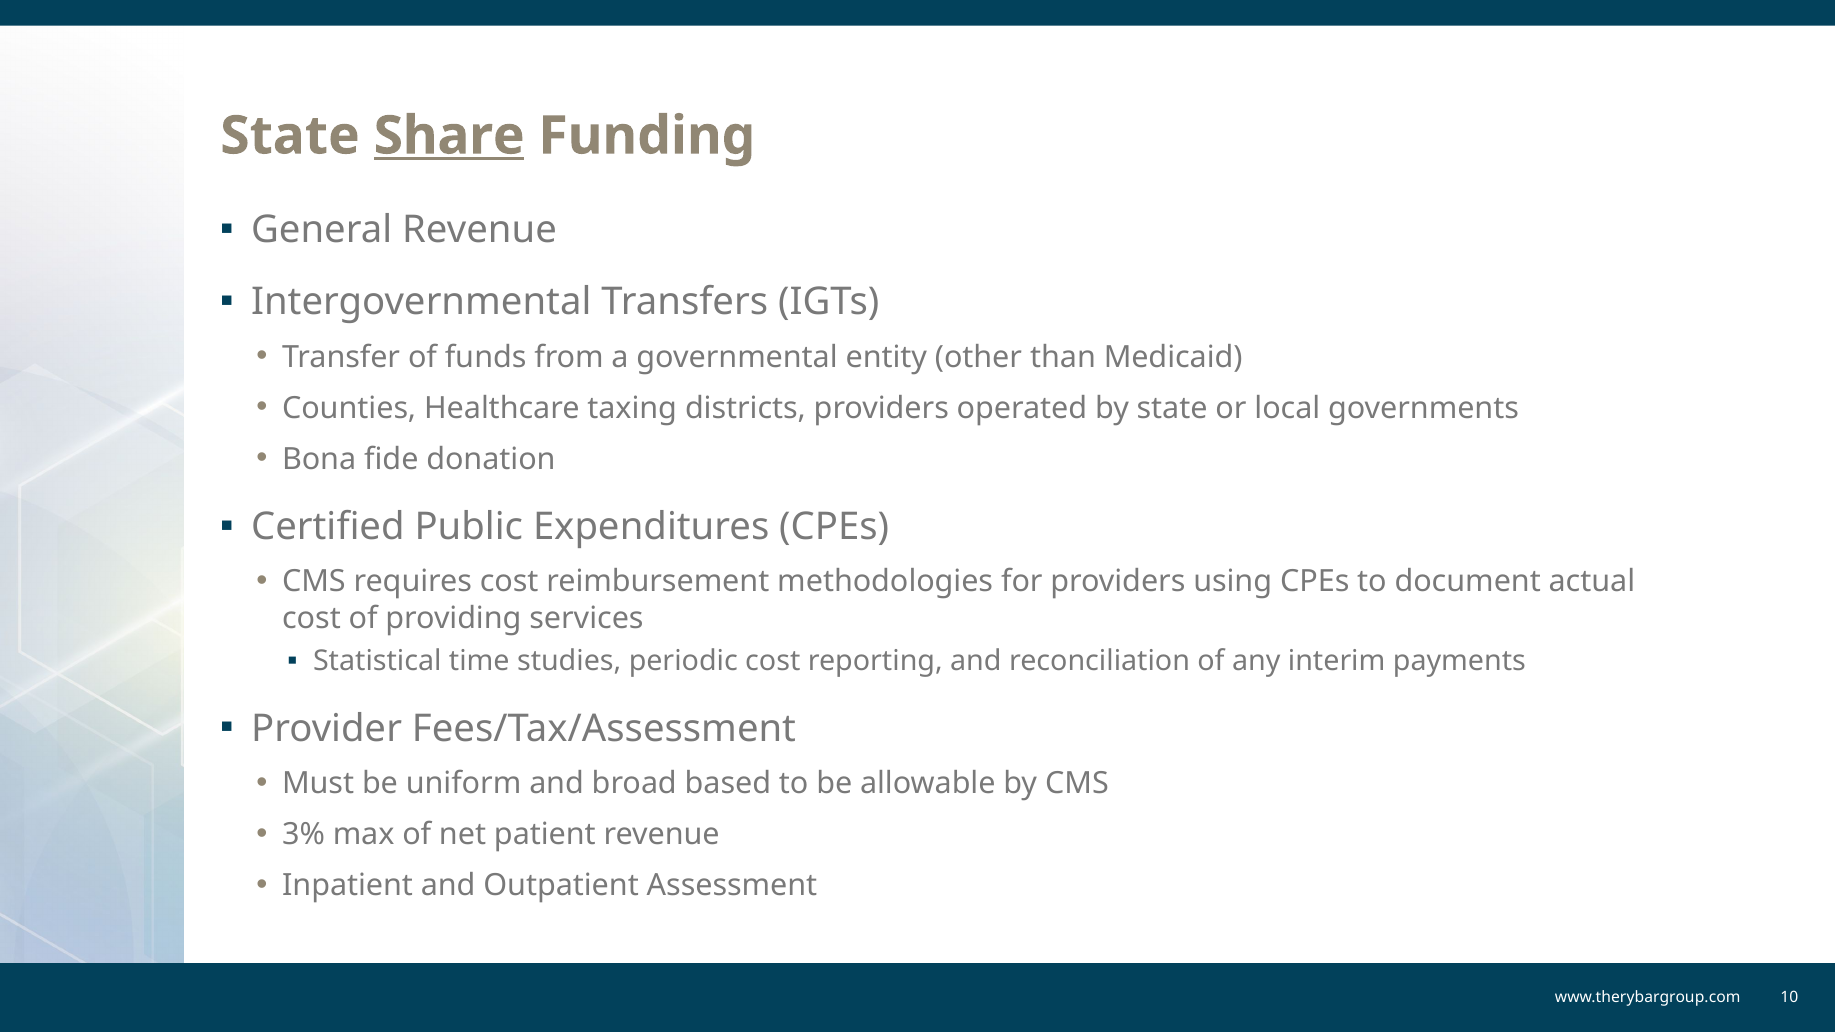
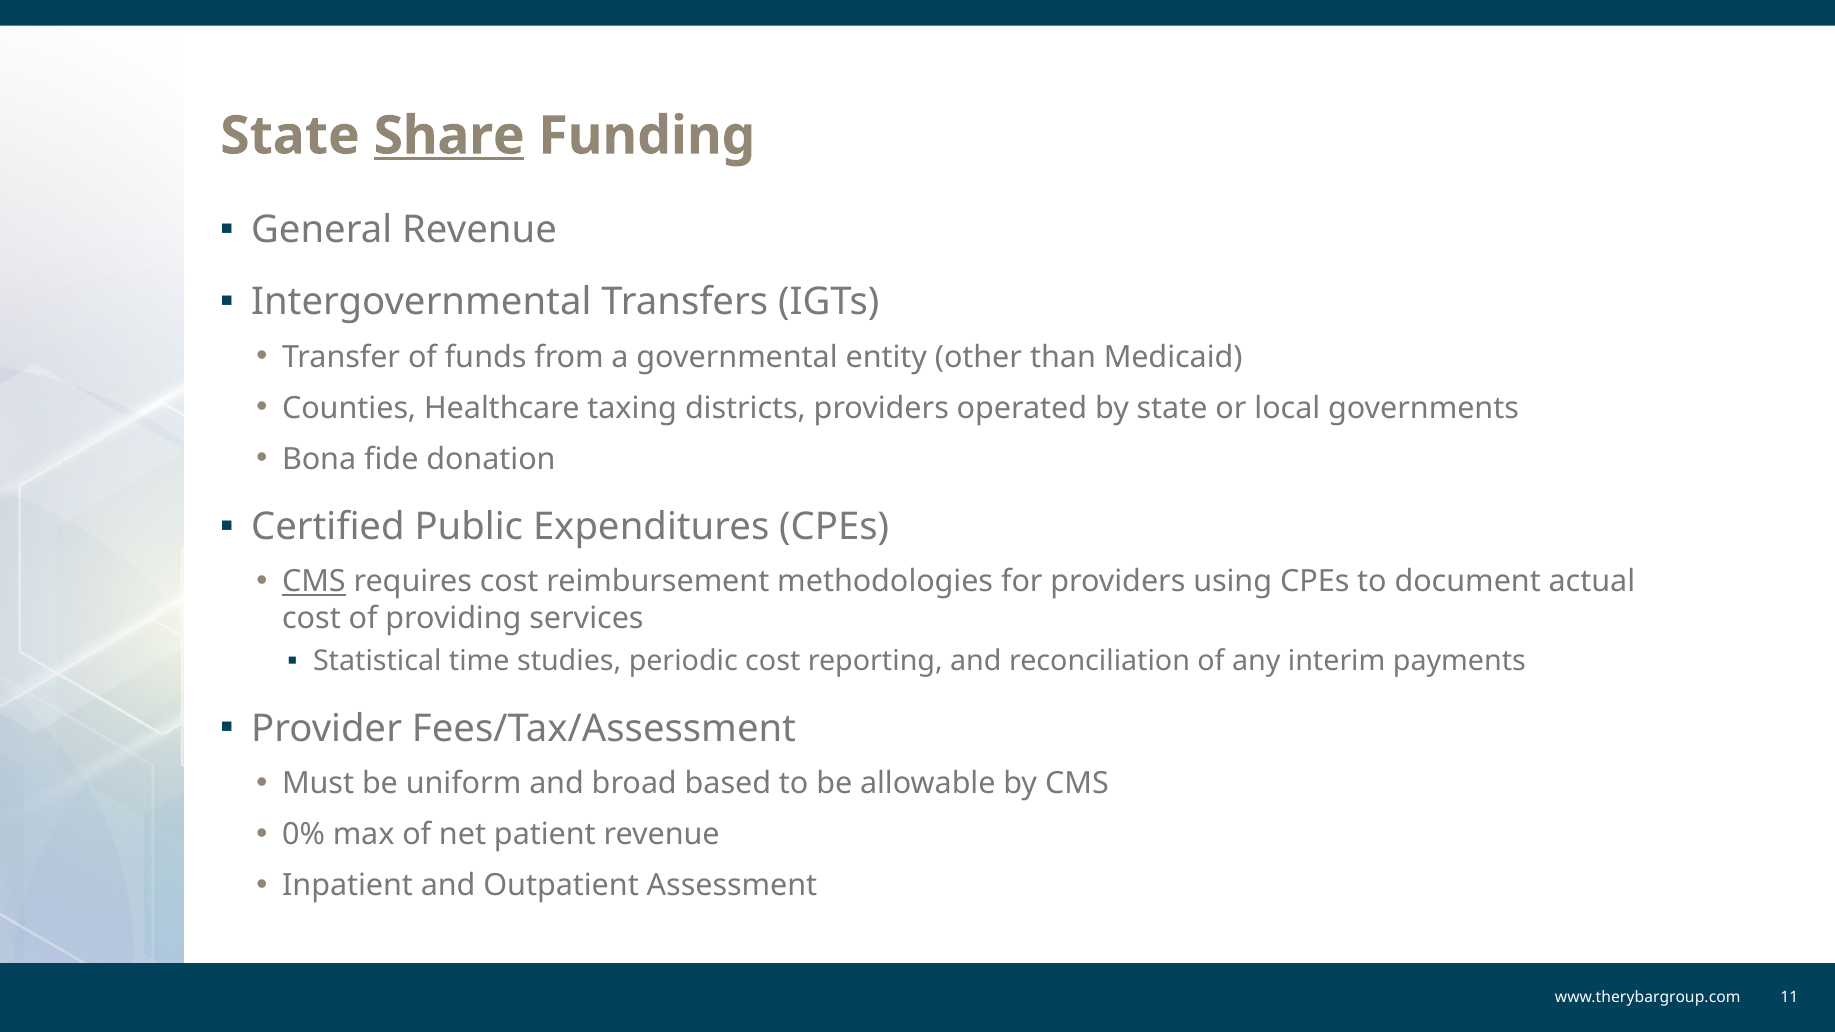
CMS underline: none -> present (314, 582)
3%: 3% -> 0% (304, 835)
10: 10 -> 11 (1789, 998)
